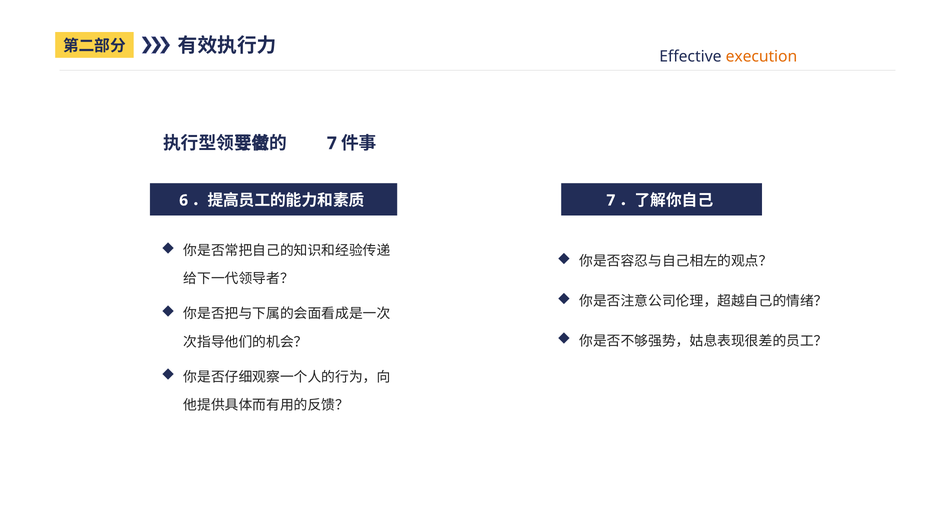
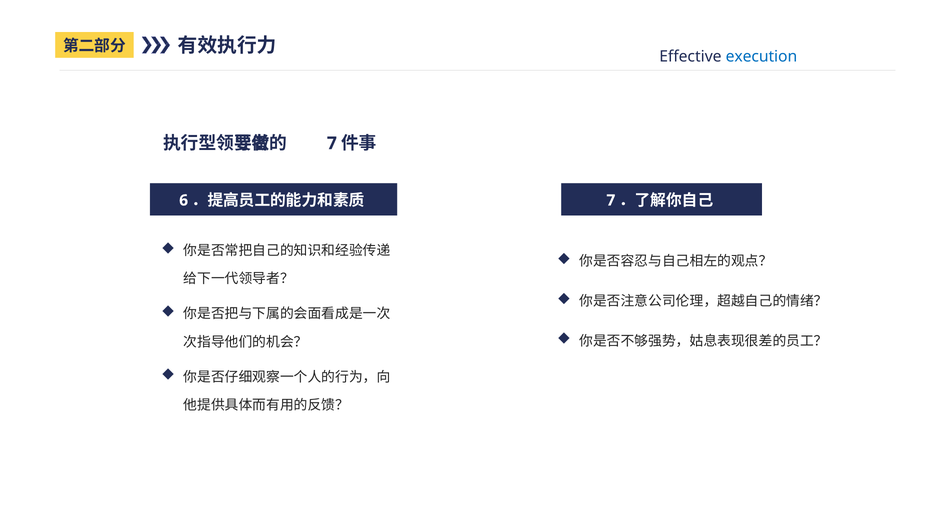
execution colour: orange -> blue (761, 57)
